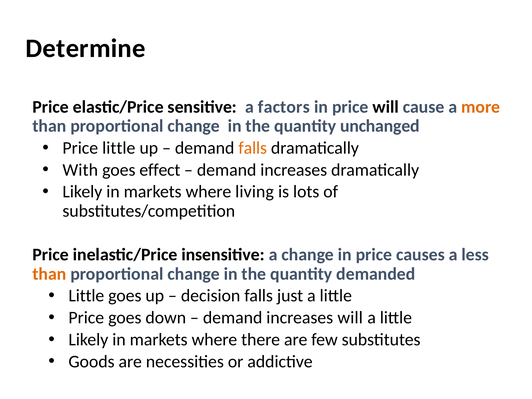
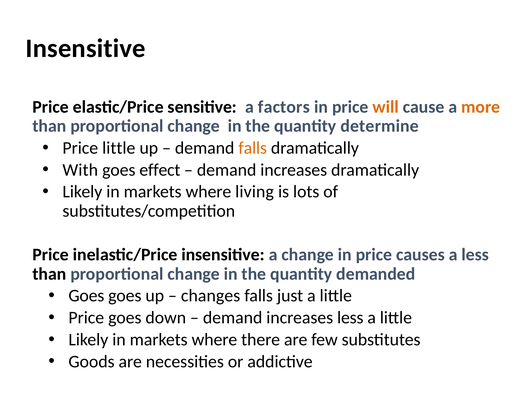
Determine: Determine -> Insensitive (86, 48)
will colour: black -> orange (386, 107)
unchanged: unchanged -> determine (380, 126)
than colour: orange -> black (49, 274)
Little: Little -> Goes (86, 296)
decision: decision -> changes (211, 296)
increases will: will -> less (350, 318)
